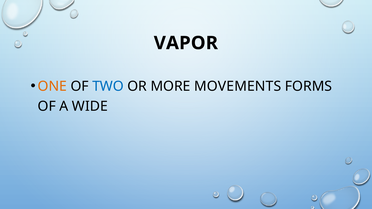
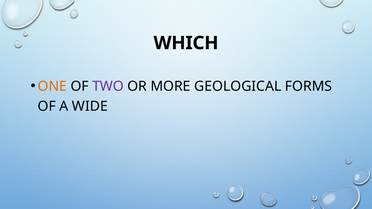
VAPOR: VAPOR -> WHICH (186, 43)
TWO colour: blue -> purple (108, 86)
MOVEMENTS: MOVEMENTS -> GEOLOGICAL (238, 86)
